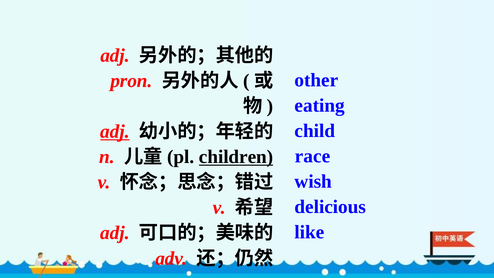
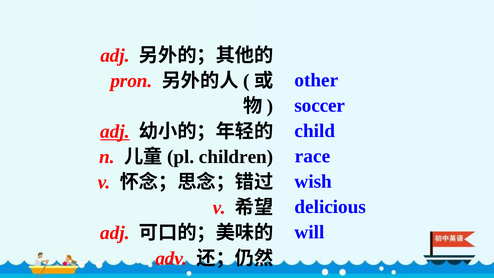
eating: eating -> soccer (320, 105)
children underline: present -> none (236, 157)
like: like -> will (310, 232)
